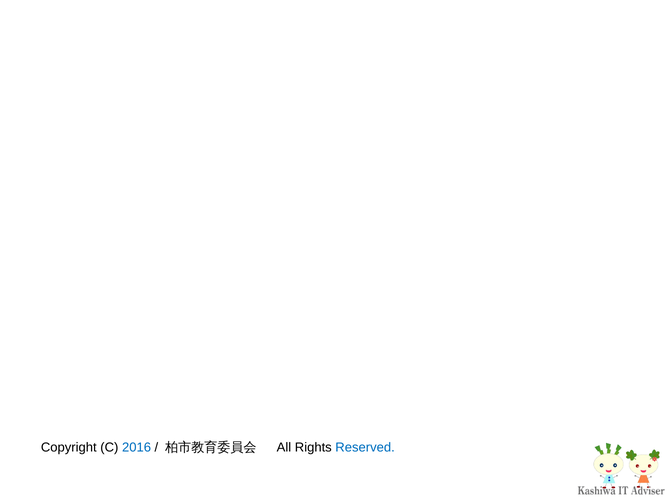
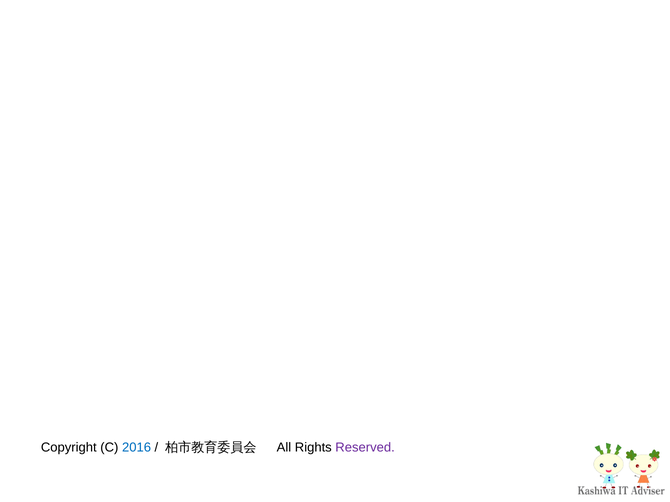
Reserved colour: blue -> purple (365, 448)
